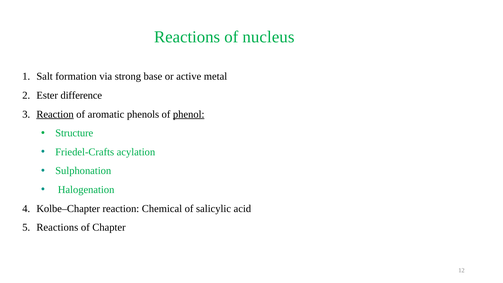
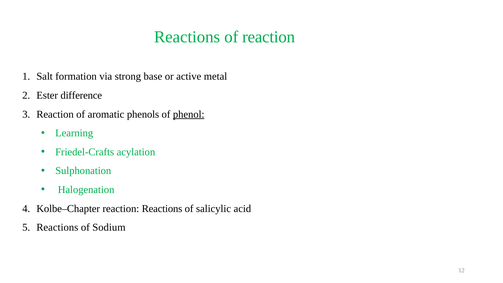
of nucleus: nucleus -> reaction (269, 37)
Reaction underline: present -> none (55, 114)
Structure: Structure -> Learning (74, 133)
reaction Chemical: Chemical -> Reactions (162, 209)
Chapter: Chapter -> Sodium (109, 227)
